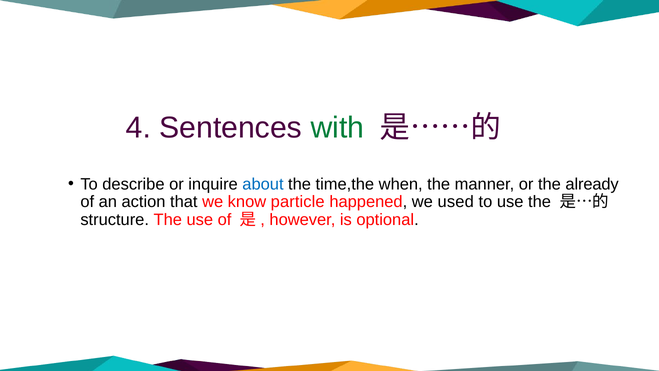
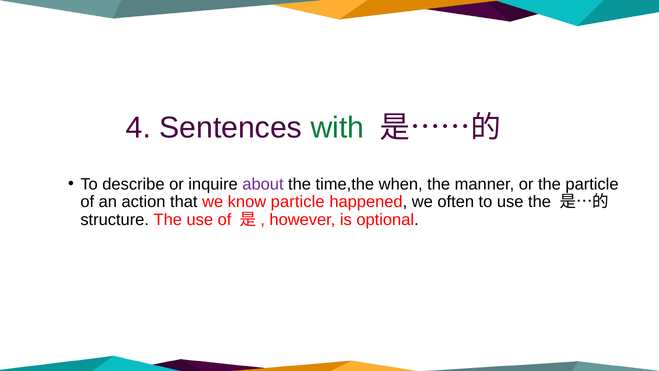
about colour: blue -> purple (263, 184)
the already: already -> particle (592, 184)
used: used -> often (456, 202)
